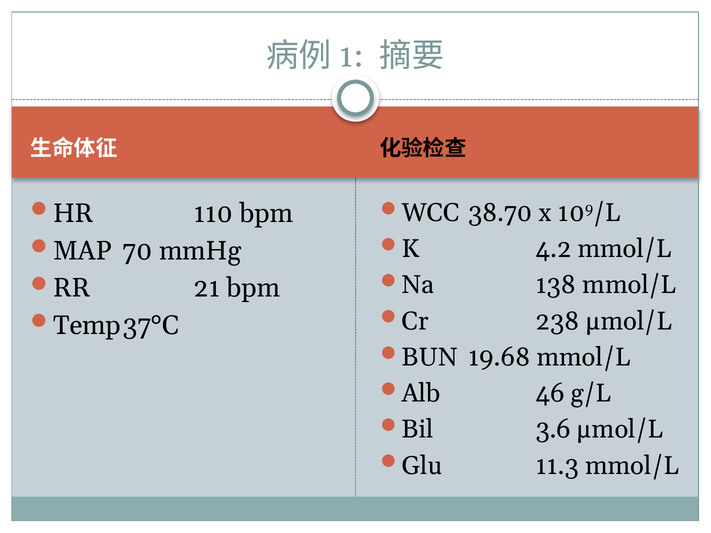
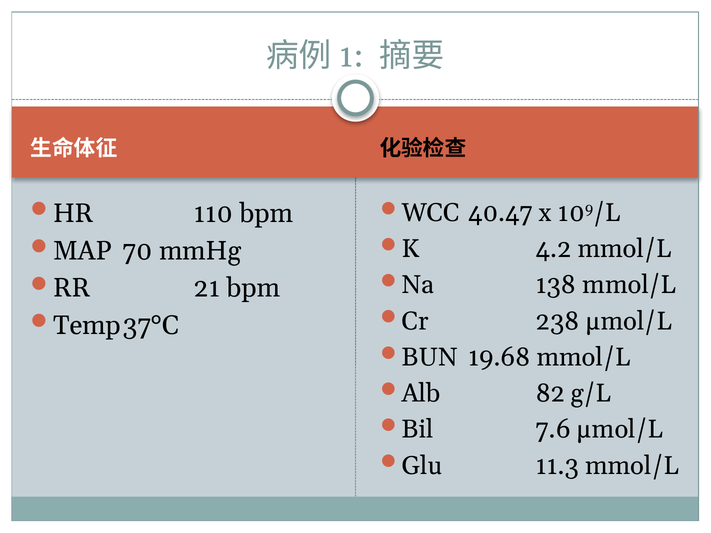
38.70: 38.70 -> 40.47 (500, 213)
46: 46 -> 82 (550, 394)
3.6: 3.6 -> 7.6 (553, 430)
